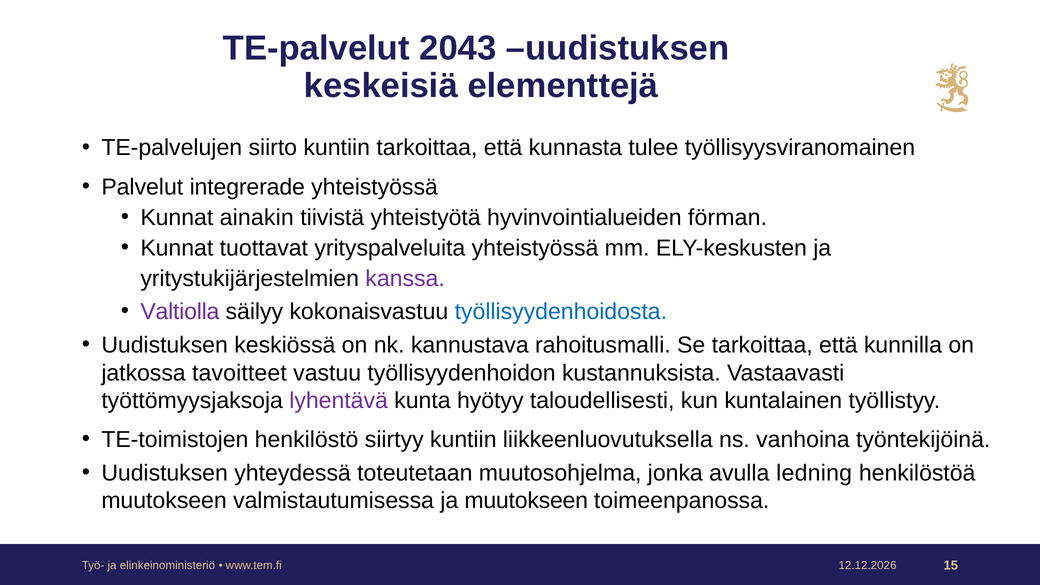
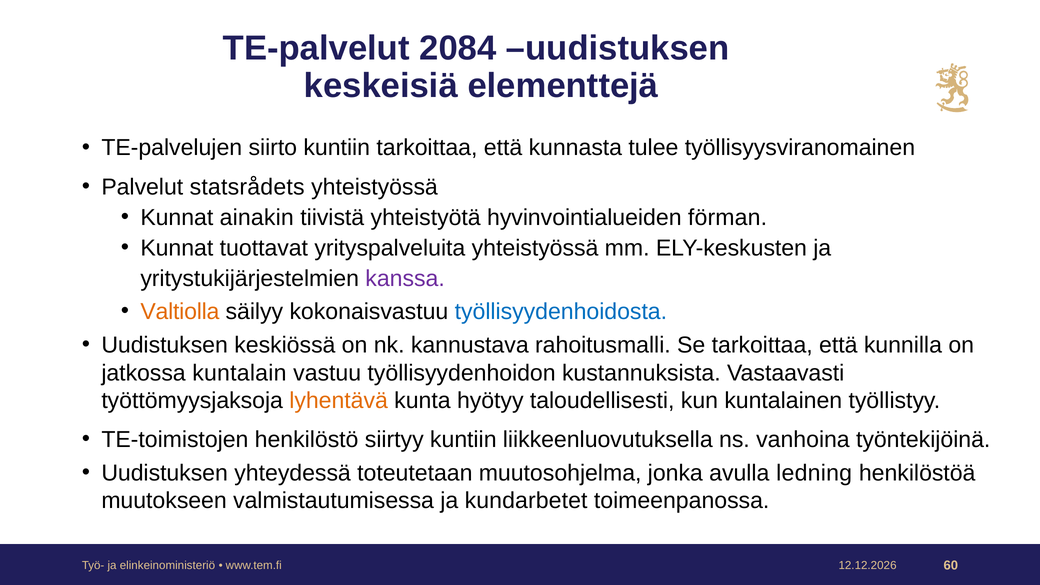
2043: 2043 -> 2084 (458, 48)
integrerade: integrerade -> statsrådets (247, 187)
Valtiolla colour: purple -> orange (180, 312)
tavoitteet: tavoitteet -> kuntalain (239, 373)
lyhentävä colour: purple -> orange (339, 401)
ja muutokseen: muutokseen -> kundarbetet (526, 501)
15: 15 -> 60 (951, 565)
